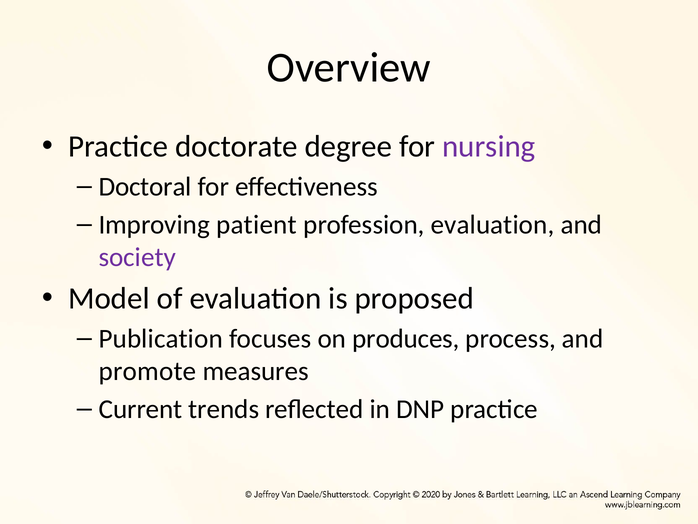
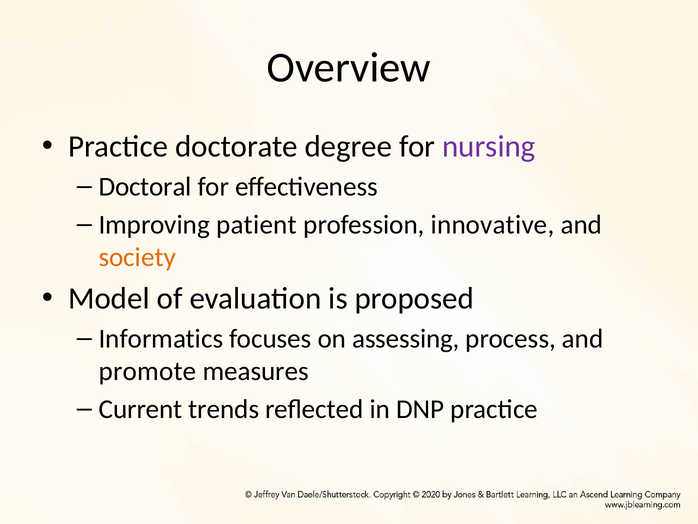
profession evaluation: evaluation -> innovative (493, 224)
society colour: purple -> orange (137, 257)
Publication: Publication -> Informatics (161, 338)
produces: produces -> assessing (406, 338)
